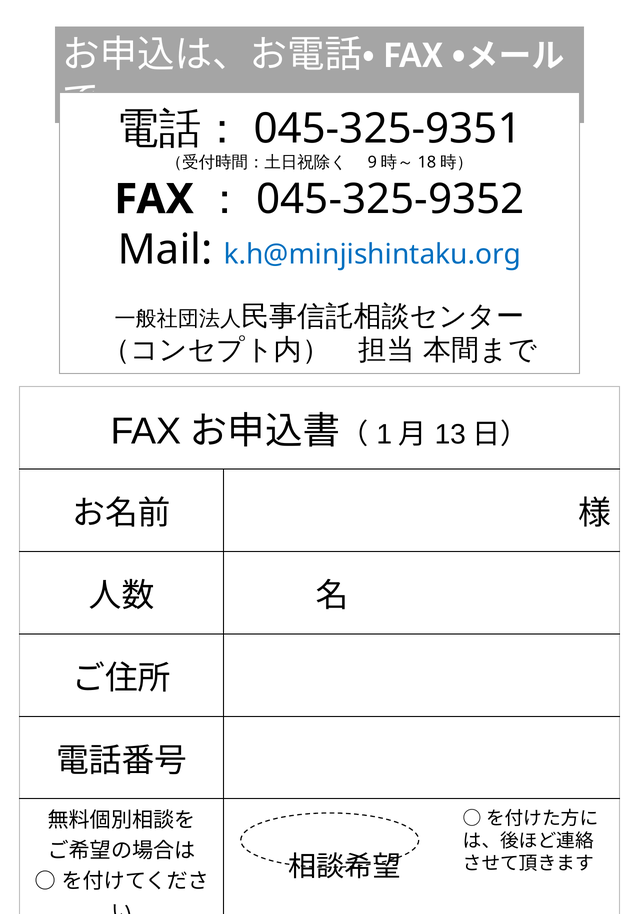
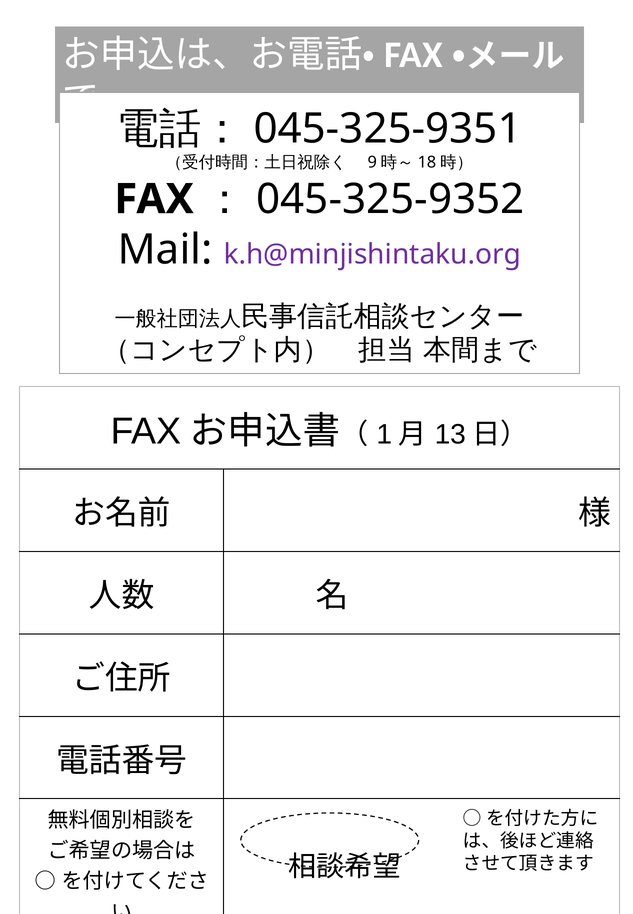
k.h@minjishintaku.org colour: blue -> purple (372, 255)
